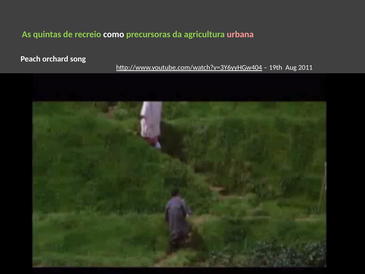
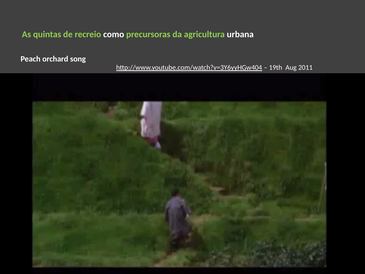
urbana colour: pink -> white (240, 34)
